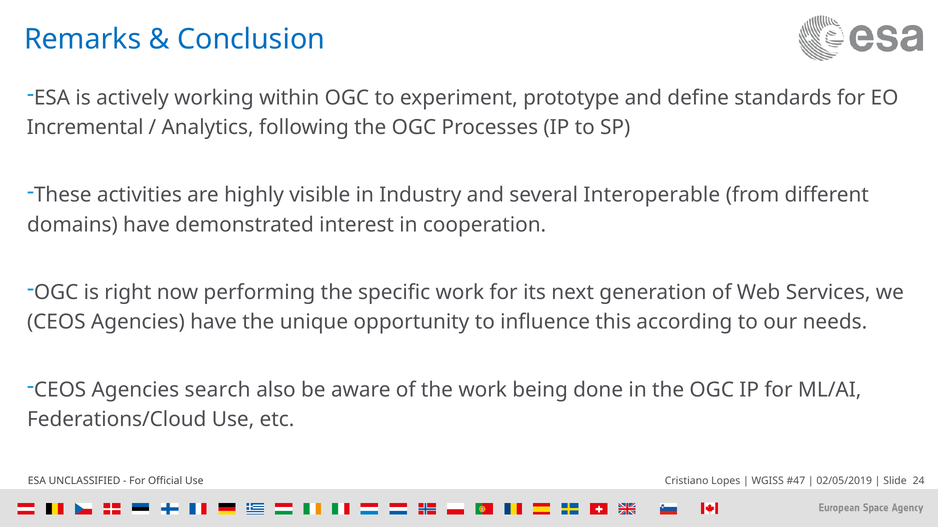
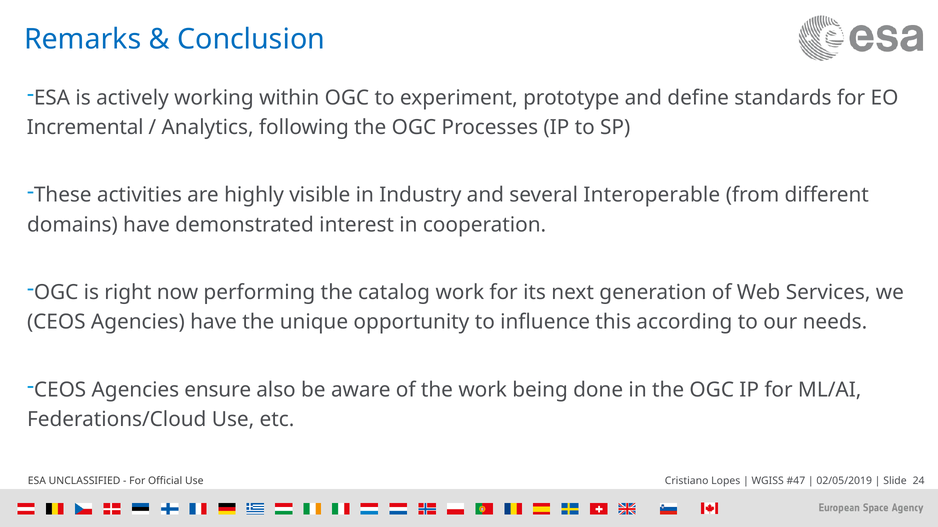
specific: specific -> catalog (394, 293)
search: search -> ensure (218, 390)
